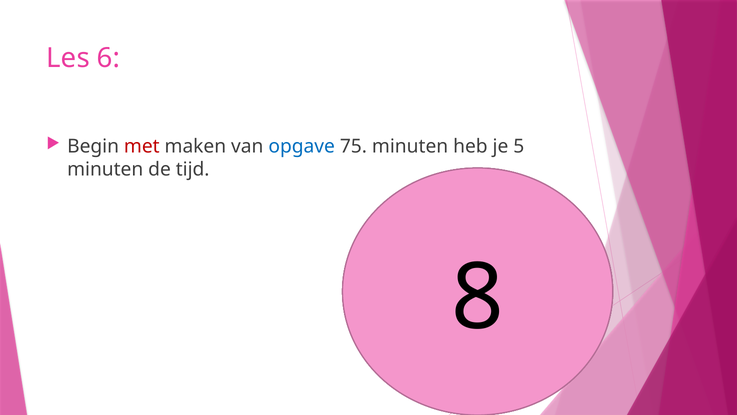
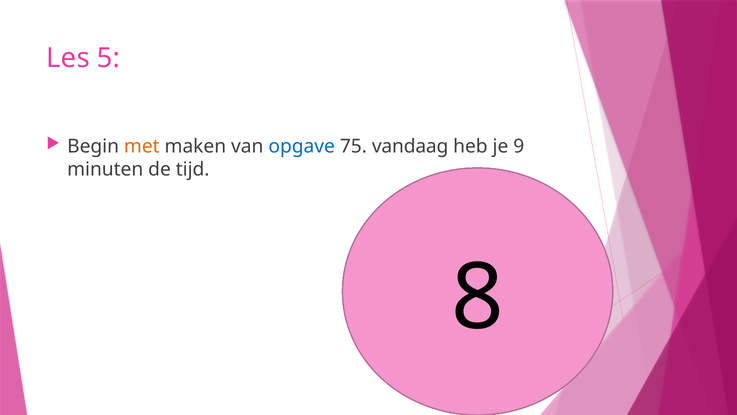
6: 6 -> 5 (109, 58)
met colour: red -> orange (142, 146)
75 minuten: minuten -> vandaag (410, 146)
5: 5 -> 9 (519, 146)
